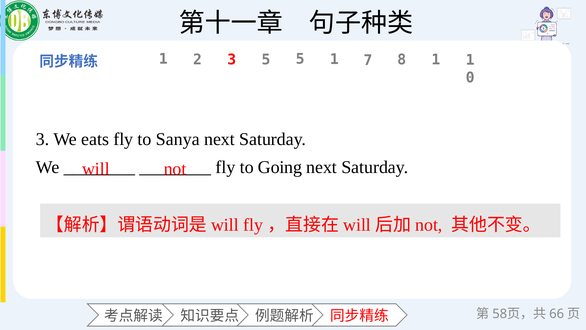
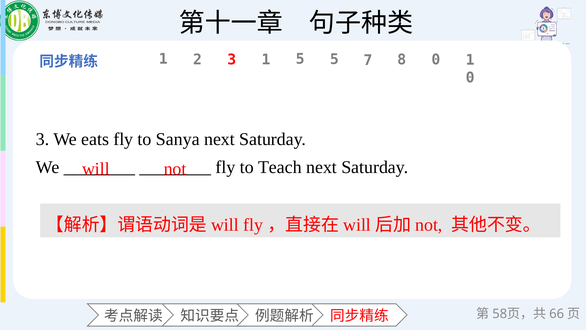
2 5: 5 -> 1 (266, 59)
5 1: 1 -> 5 (334, 59)
8 1: 1 -> 0 (436, 59)
Going: Going -> Teach (280, 167)
